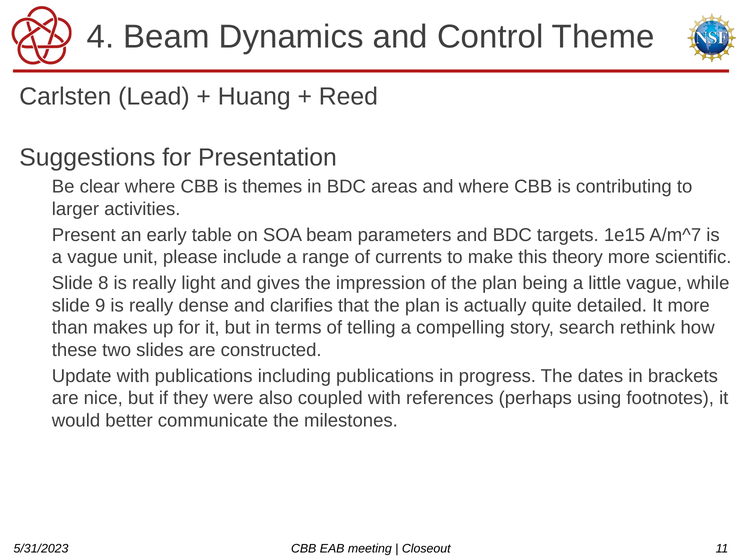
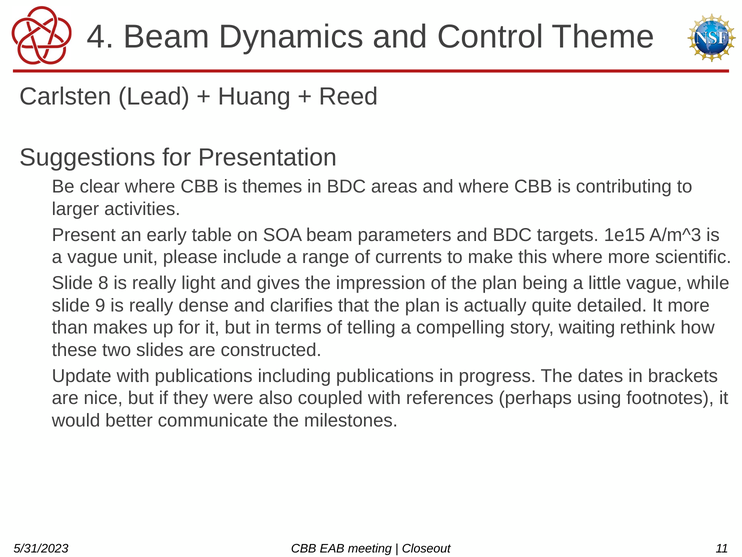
A/m^7: A/m^7 -> A/m^3 (675, 235)
this theory: theory -> where (577, 257)
search: search -> waiting (587, 327)
